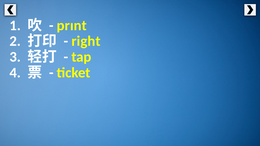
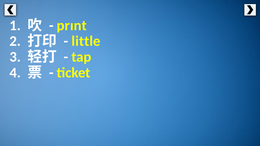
right: right -> little (86, 41)
